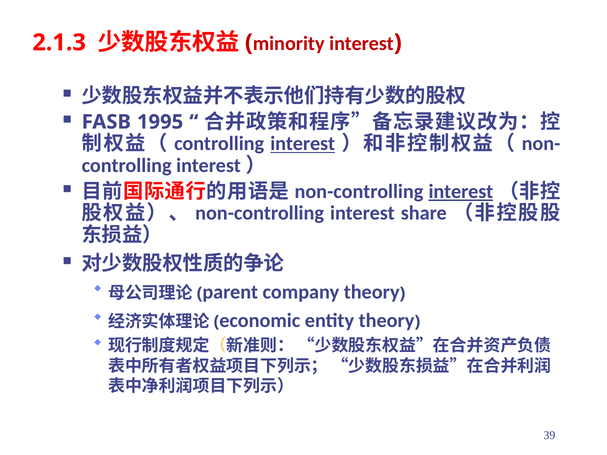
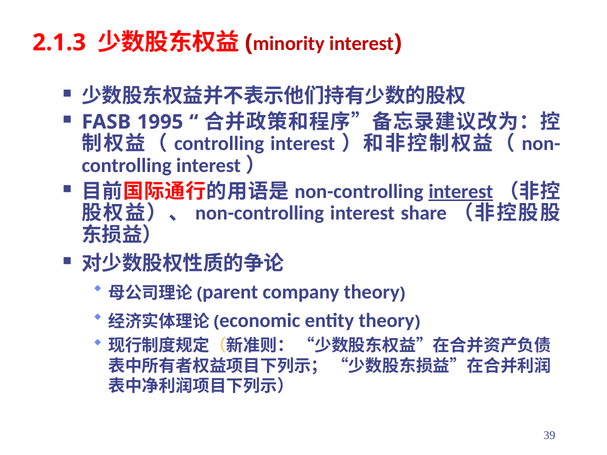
interest underline: present -> none (303, 144)
